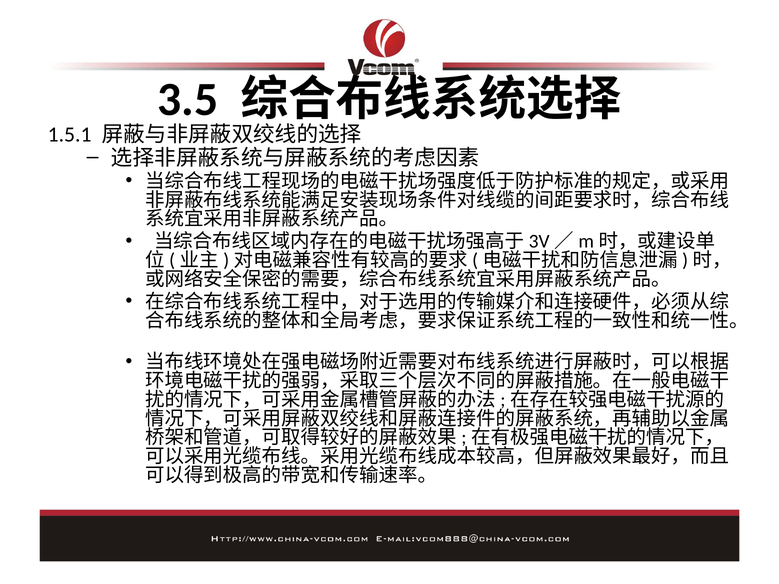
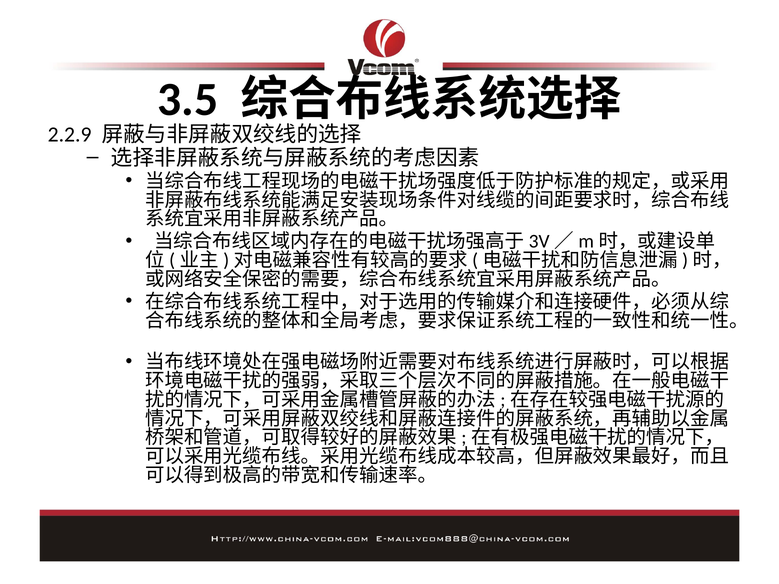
1.5.1: 1.5.1 -> 2.2.9 (70, 135)
